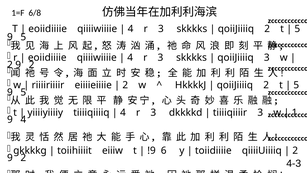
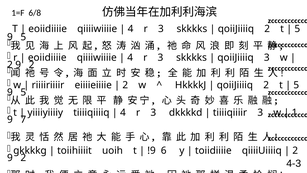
9 4: 4 -> 7 (23, 119)
eiiiw: eiiiw -> uoih (112, 150)
